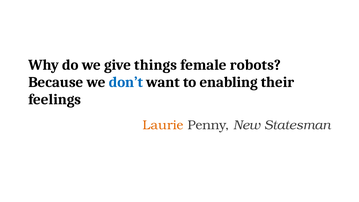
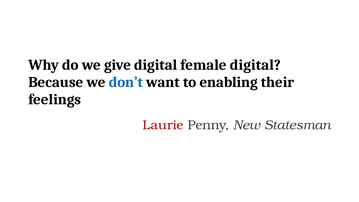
give things: things -> digital (156, 65)
female robots: robots -> digital (255, 65)
Laurie colour: orange -> red (163, 125)
